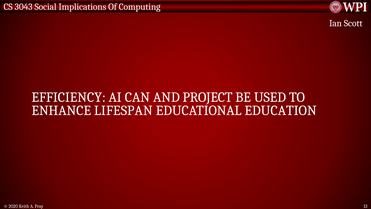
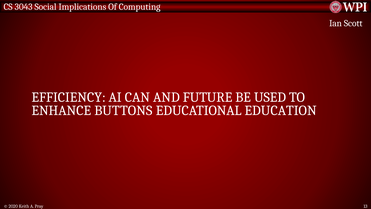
PROJECT: PROJECT -> FUTURE (208, 97)
LIFESPAN: LIFESPAN -> BUTTONS (123, 110)
